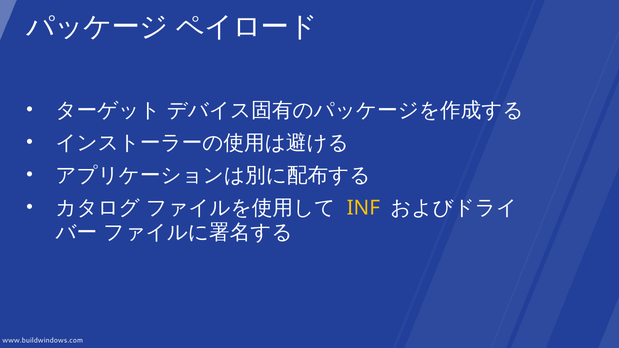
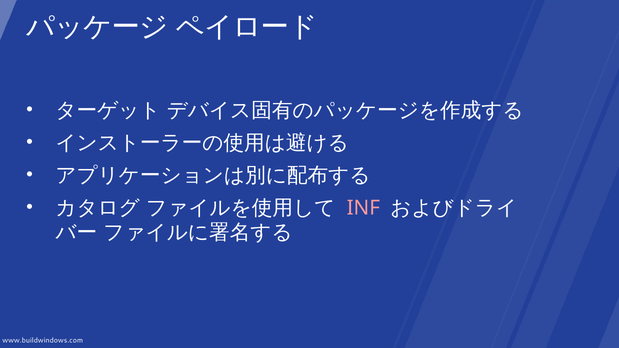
INF colour: yellow -> pink (363, 208)
